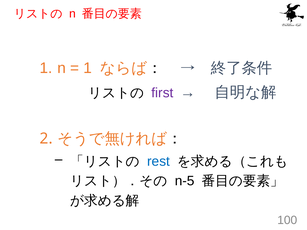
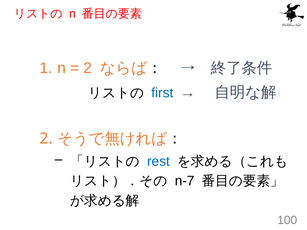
1: 1 -> 2 (88, 68)
first colour: purple -> blue (162, 93)
n-5: n-5 -> n-7 (185, 181)
